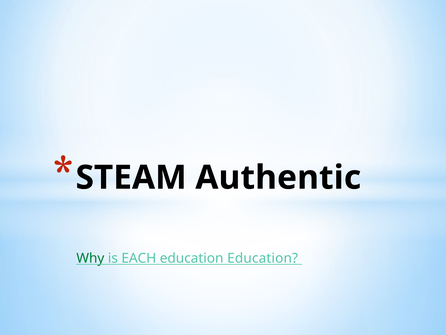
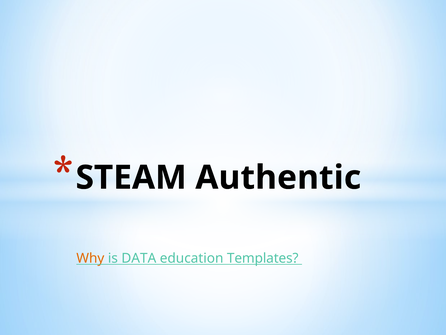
Why colour: green -> orange (90, 258)
EACH: EACH -> DATA (139, 258)
education Education: Education -> Templates (263, 258)
